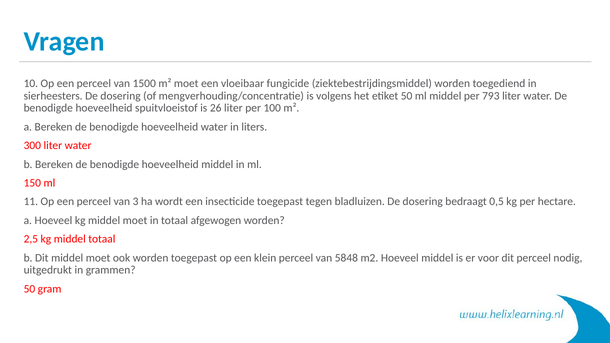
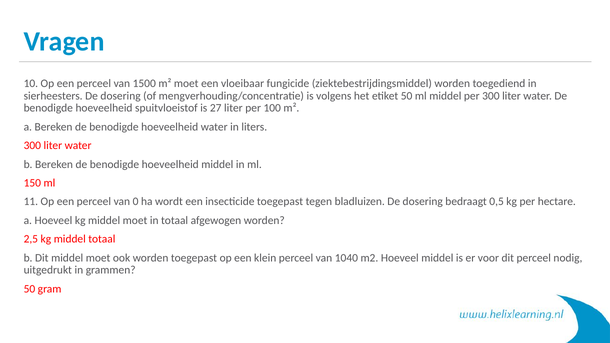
per 793: 793 -> 300 (491, 96)
26: 26 -> 27 (216, 108)
3: 3 -> 0 (136, 202)
5848: 5848 -> 1040 (346, 258)
